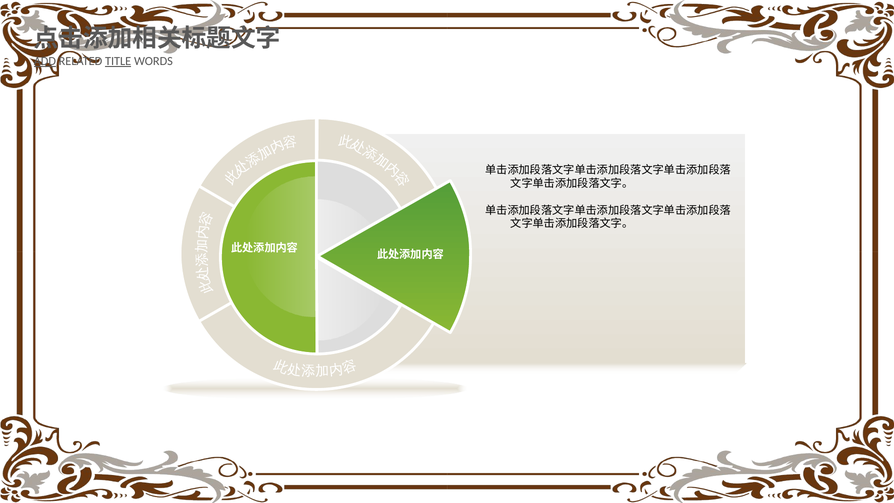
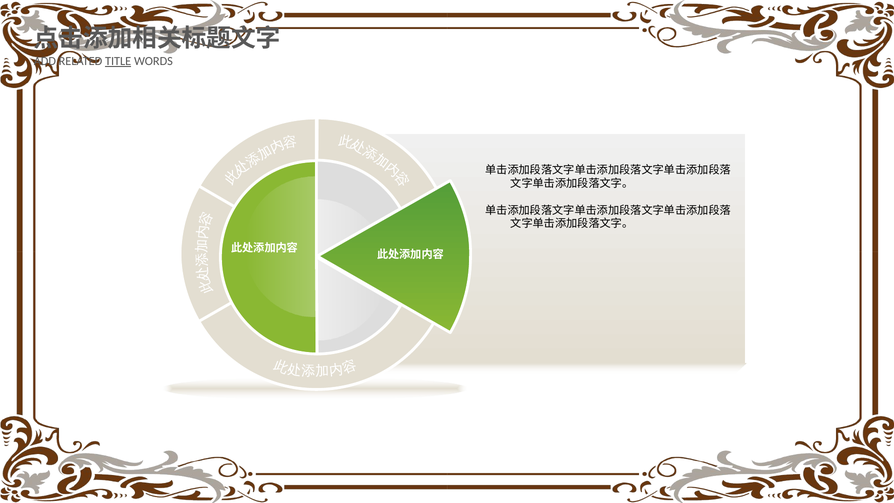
ADD underline: present -> none (45, 61)
